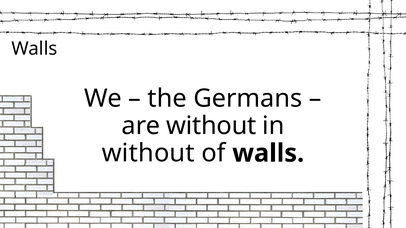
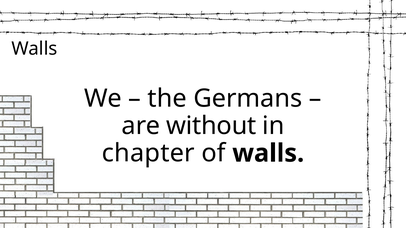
without: without -> chapter (148, 154)
